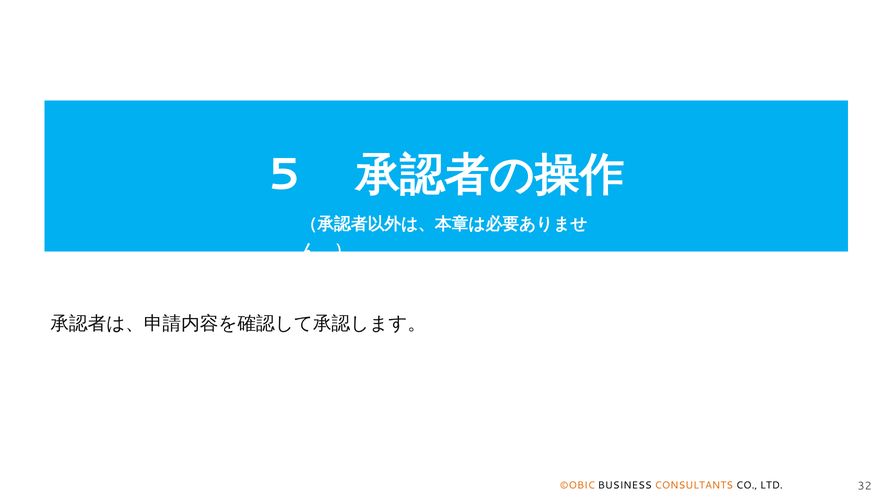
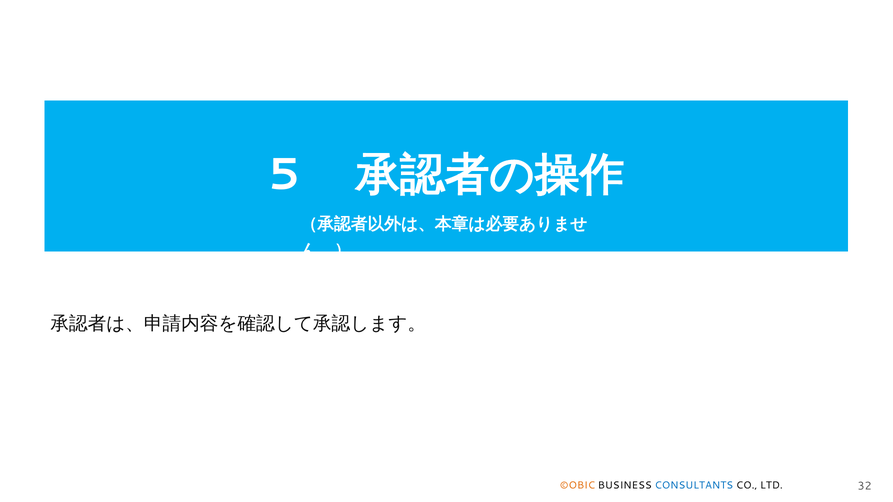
CONSULTANTS colour: orange -> blue (694, 486)
